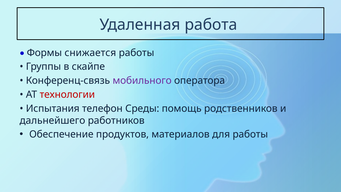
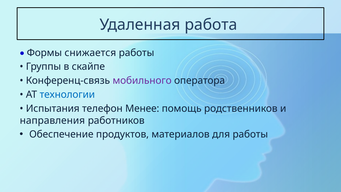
технологии colour: red -> blue (67, 95)
Среды: Среды -> Менее (142, 108)
дальнейшего: дальнейшего -> направления (52, 120)
